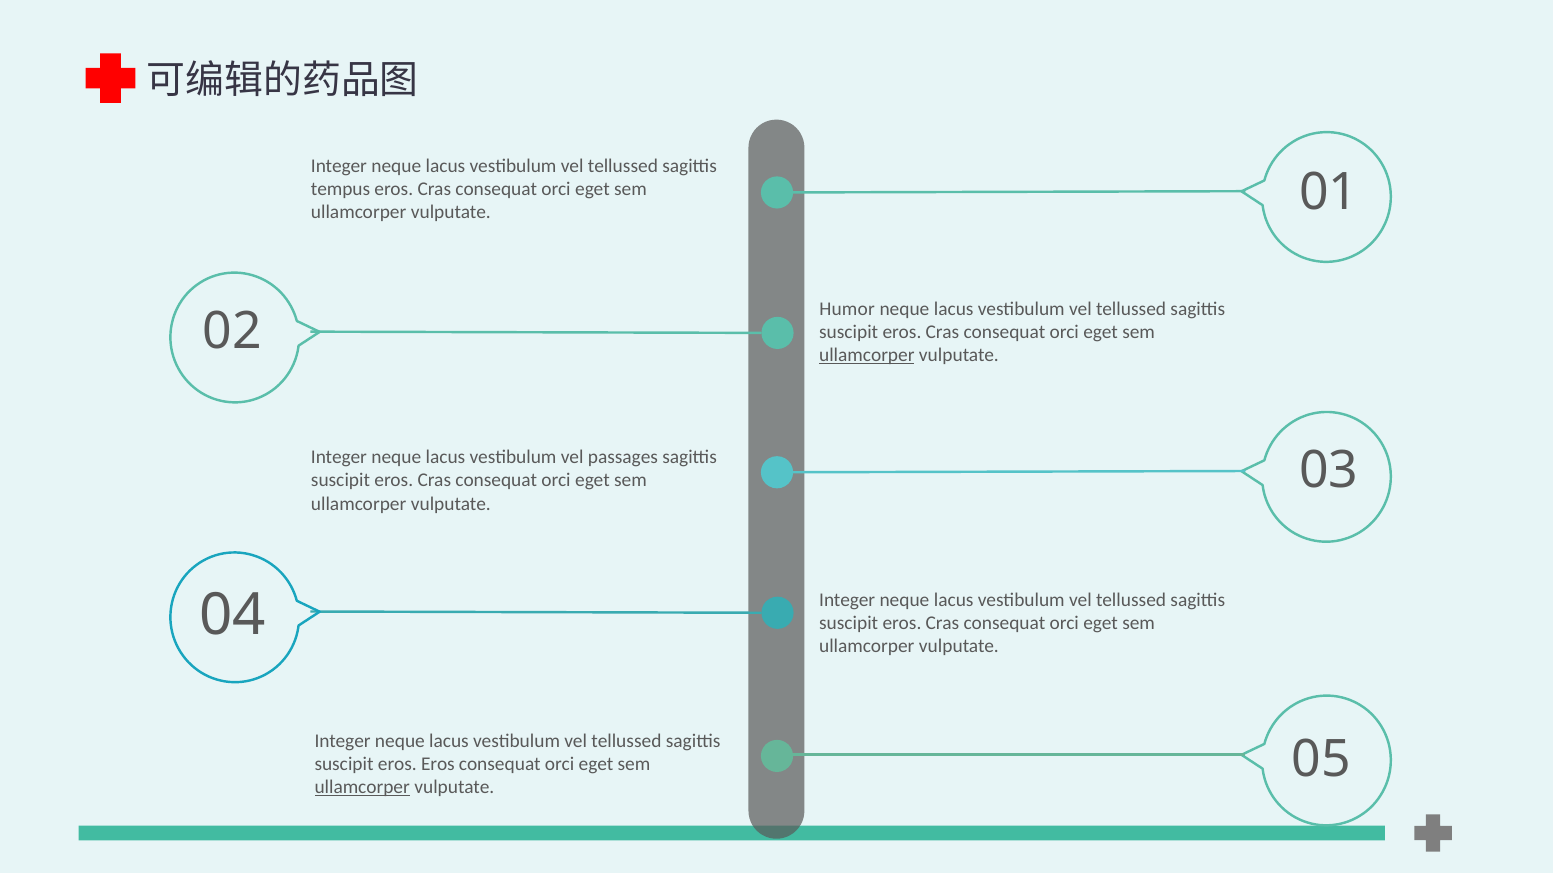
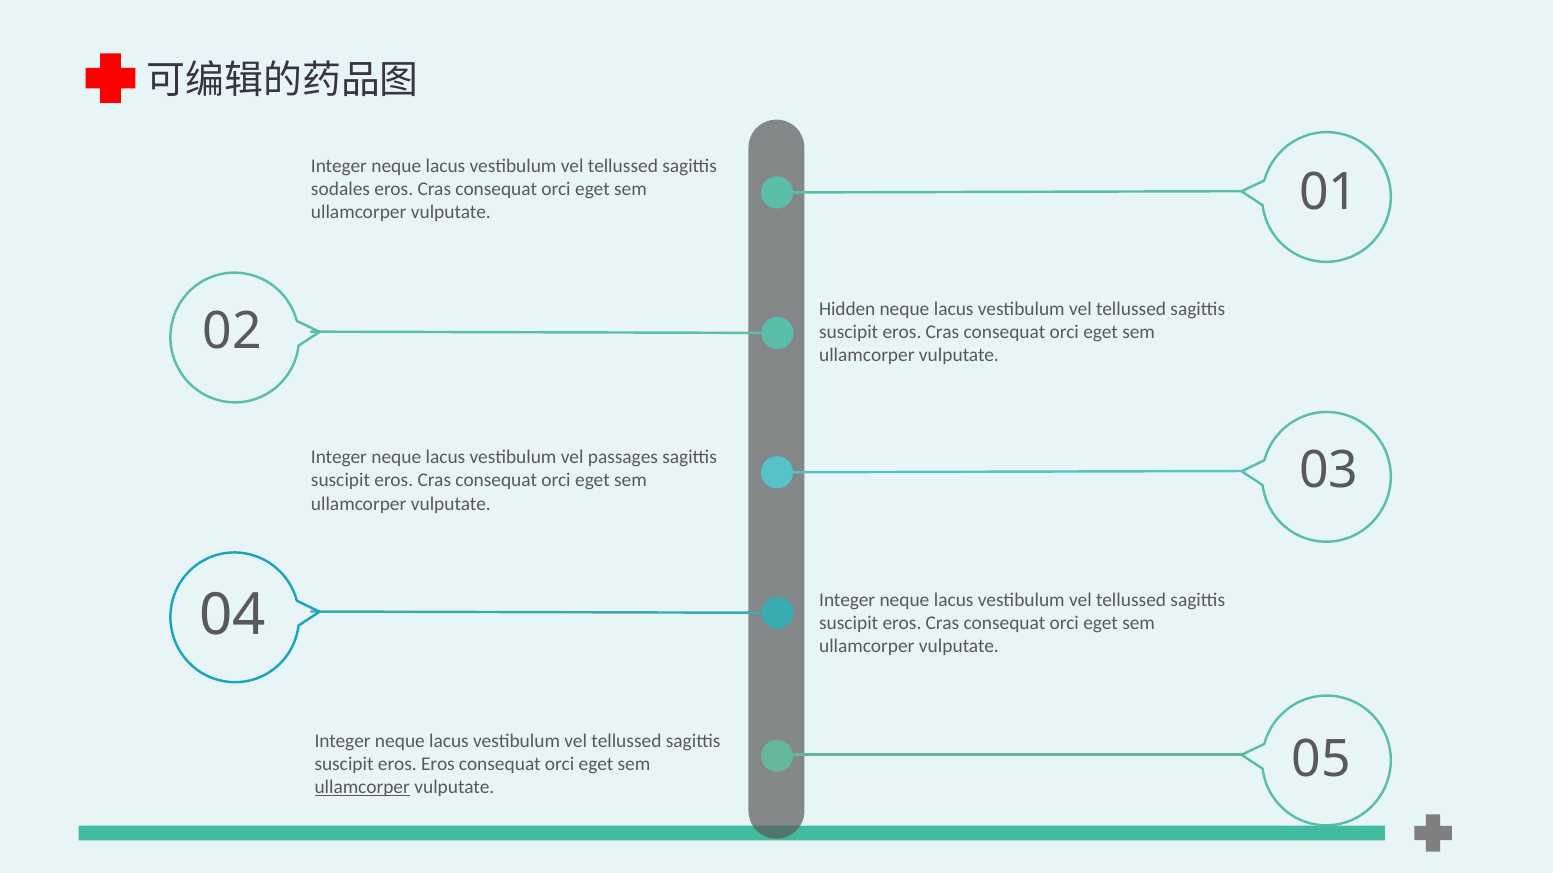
tempus: tempus -> sodales (340, 189)
Humor: Humor -> Hidden (847, 309)
ullamcorper underline: present -> none (867, 356)
